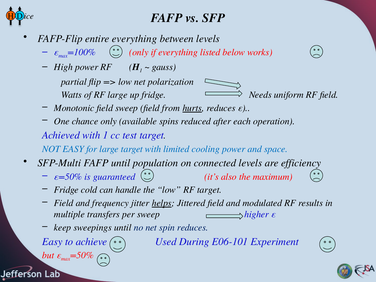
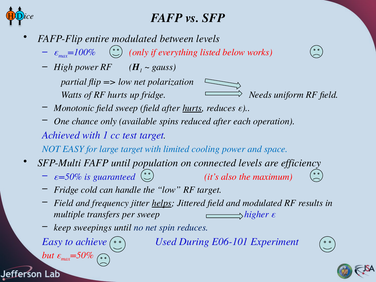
entire everything: everything -> modulated (134, 39)
RF large: large -> hurts (118, 95)
field from: from -> after (171, 108)
